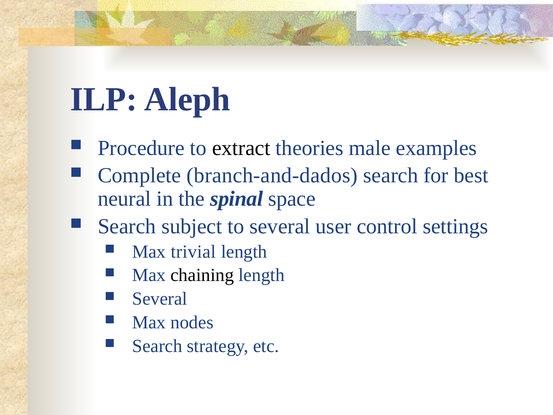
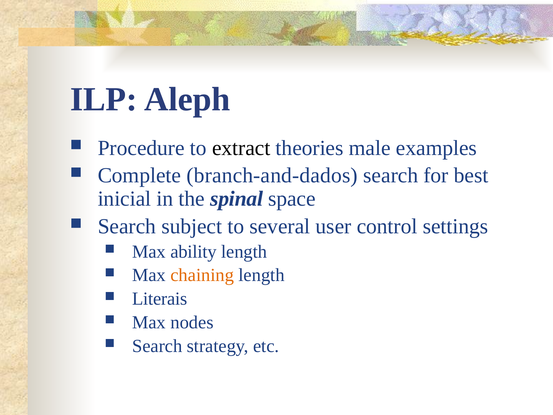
neural: neural -> inicial (124, 199)
trivial: trivial -> ability (194, 251)
chaining colour: black -> orange (202, 275)
Several: Several -> Literais (160, 299)
